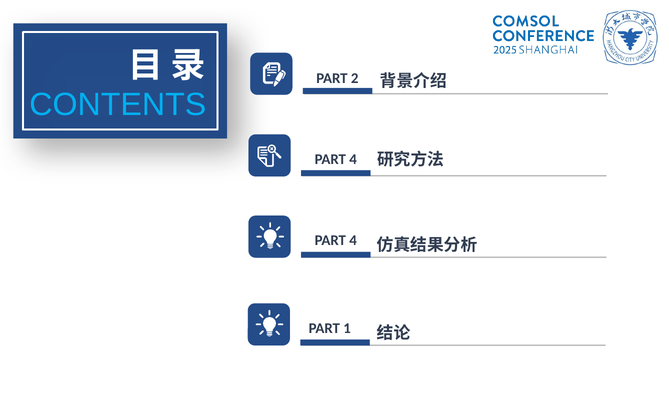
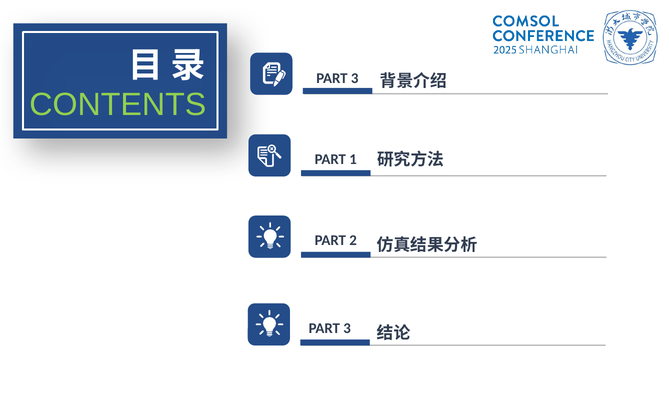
2: 2 -> 3 (355, 78)
CONTENTS colour: light blue -> light green (118, 105)
4: 4 -> 1 (353, 159)
4: 4 -> 2 (353, 241)
1: 1 -> 3 (347, 328)
